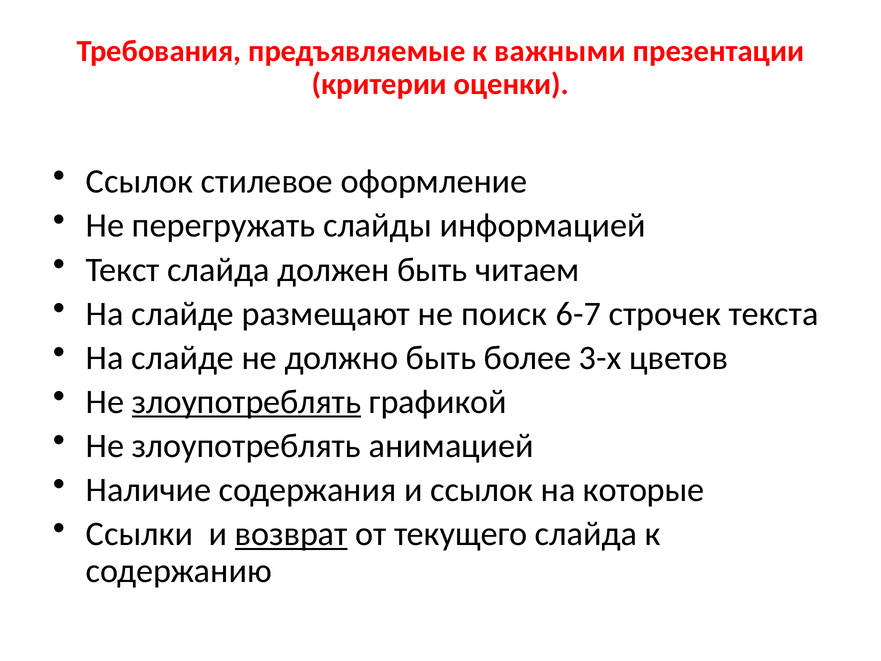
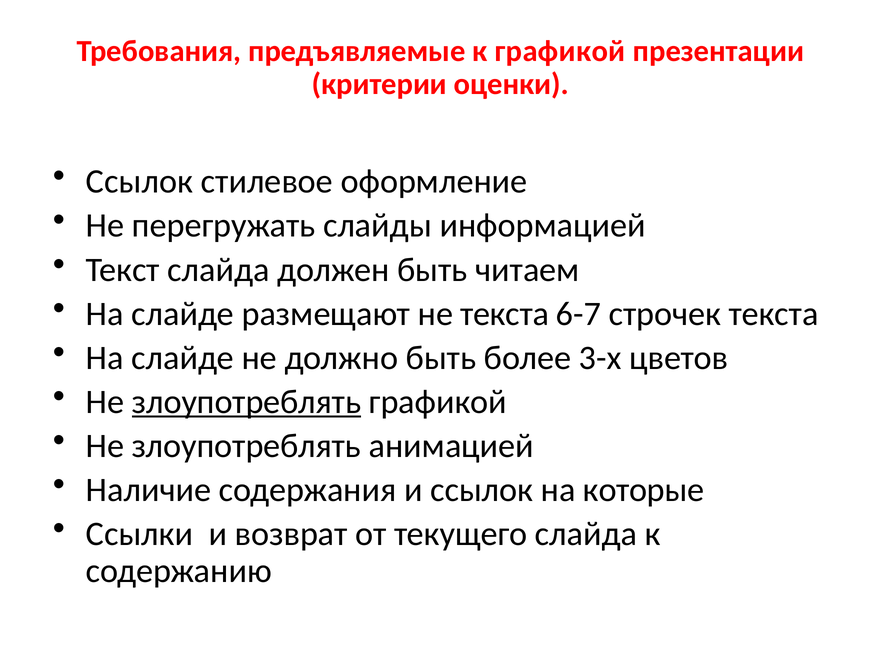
к важными: важными -> графикой (560, 51)
не поиск: поиск -> текста (505, 314)
возврат underline: present -> none (291, 534)
